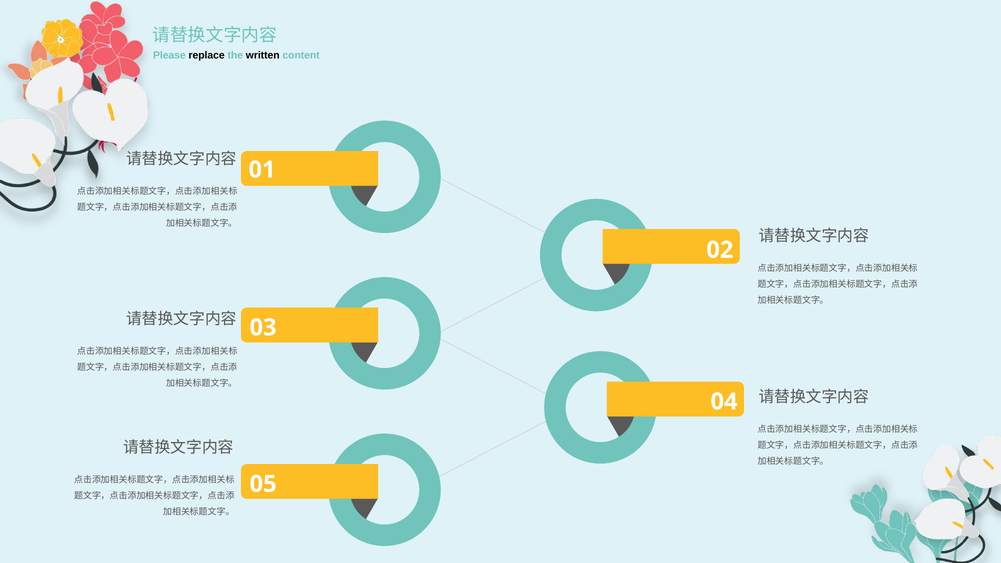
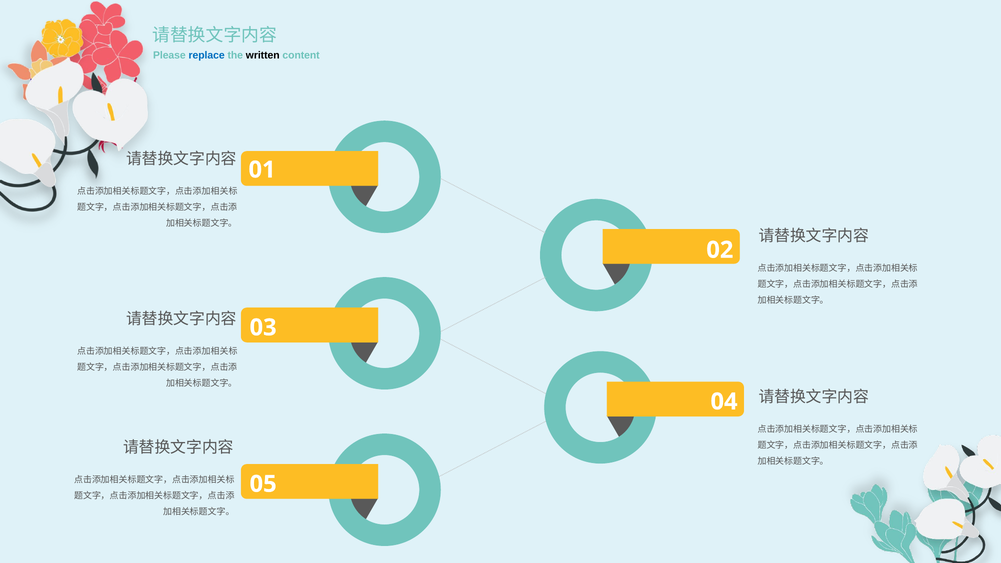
replace colour: black -> blue (207, 56)
